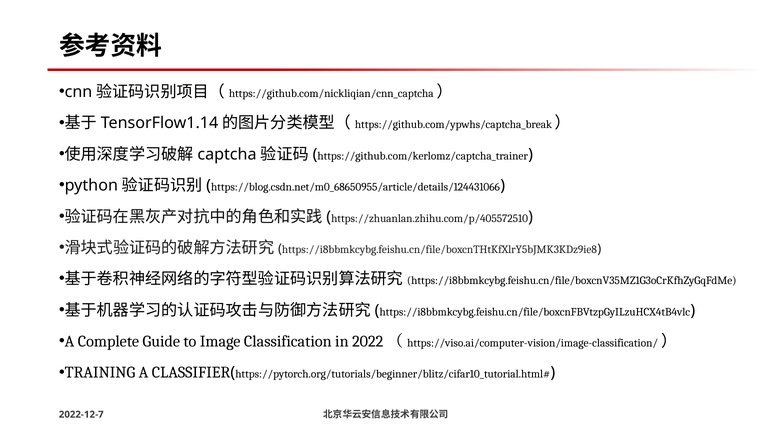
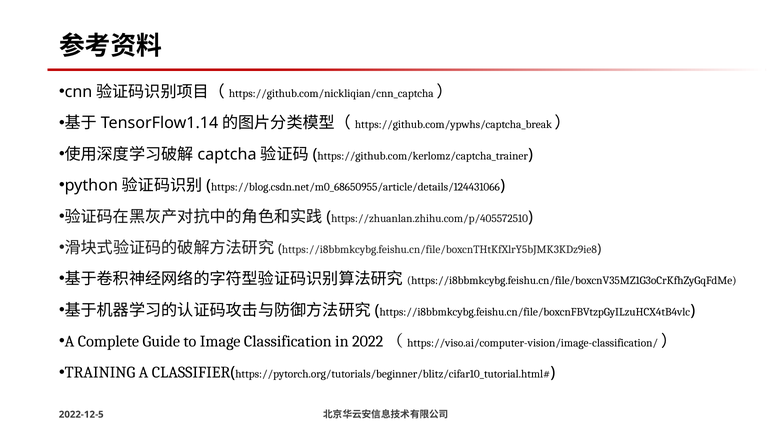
2022-12-7: 2022-12-7 -> 2022-12-5 (81, 415)
